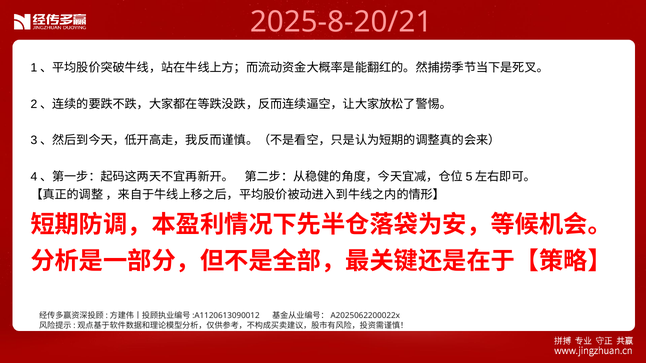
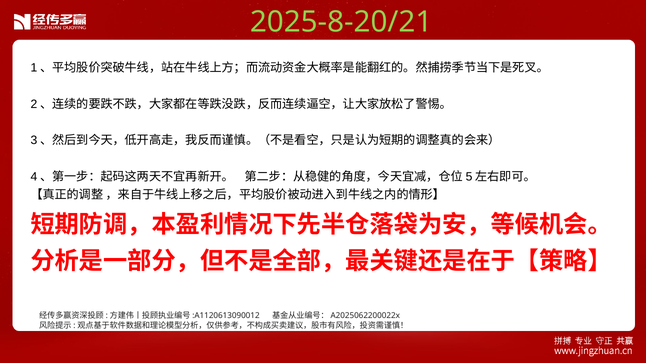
2025-8-20/21 colour: pink -> light green (341, 22)
